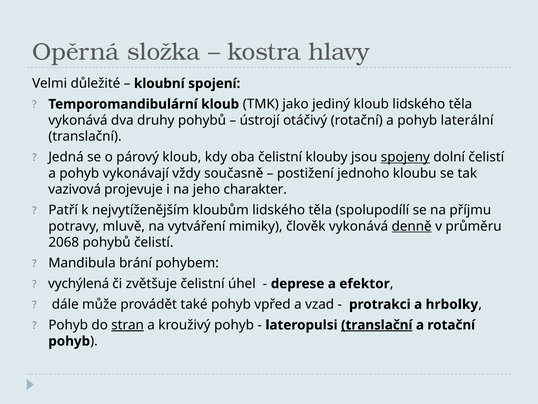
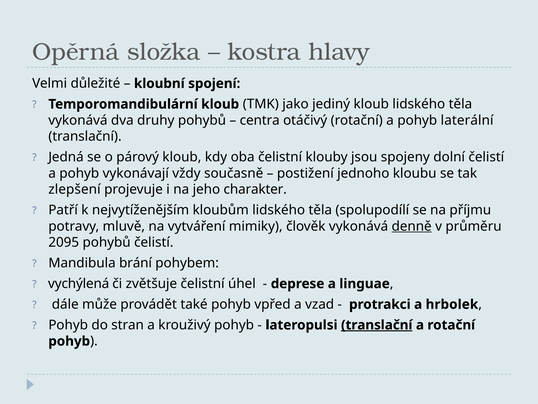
ústrojí: ústrojí -> centra (260, 120)
spojeny underline: present -> none (405, 157)
vazivová: vazivová -> zlepšení (74, 189)
2068: 2068 -> 2095 (64, 242)
efektor: efektor -> linguae (365, 283)
hrbolky: hrbolky -> hrbolek (452, 304)
stran underline: present -> none (128, 325)
